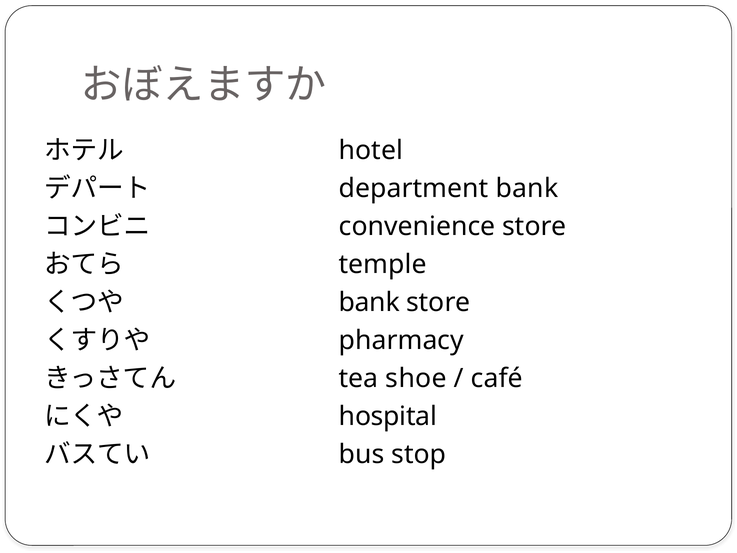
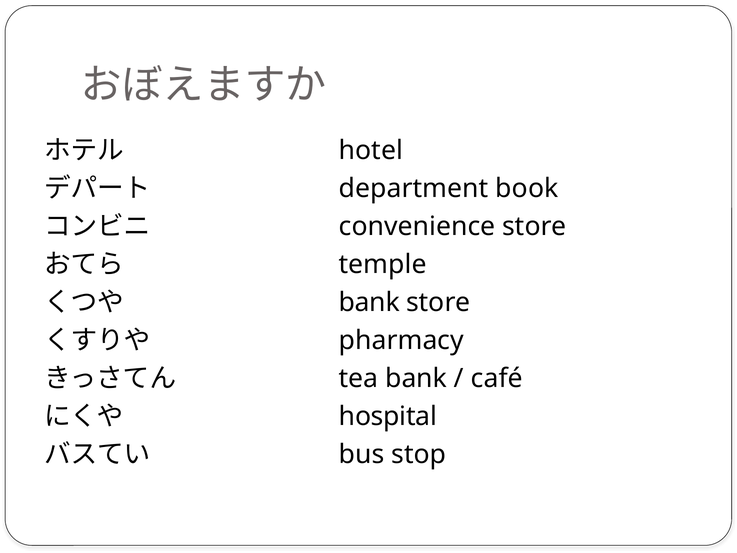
department bank: bank -> book (527, 188)
tea shoe: shoe -> bank (416, 378)
